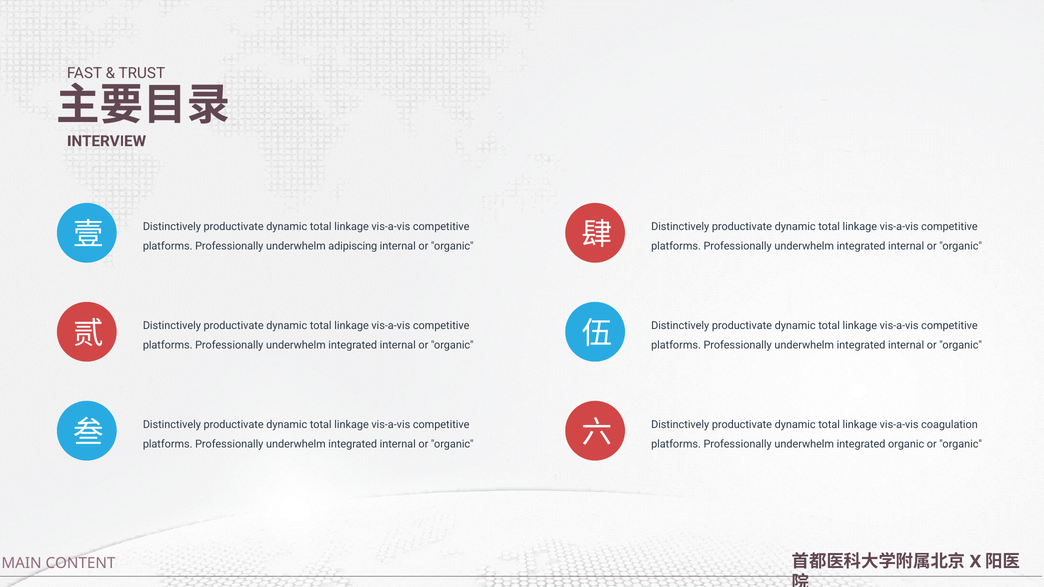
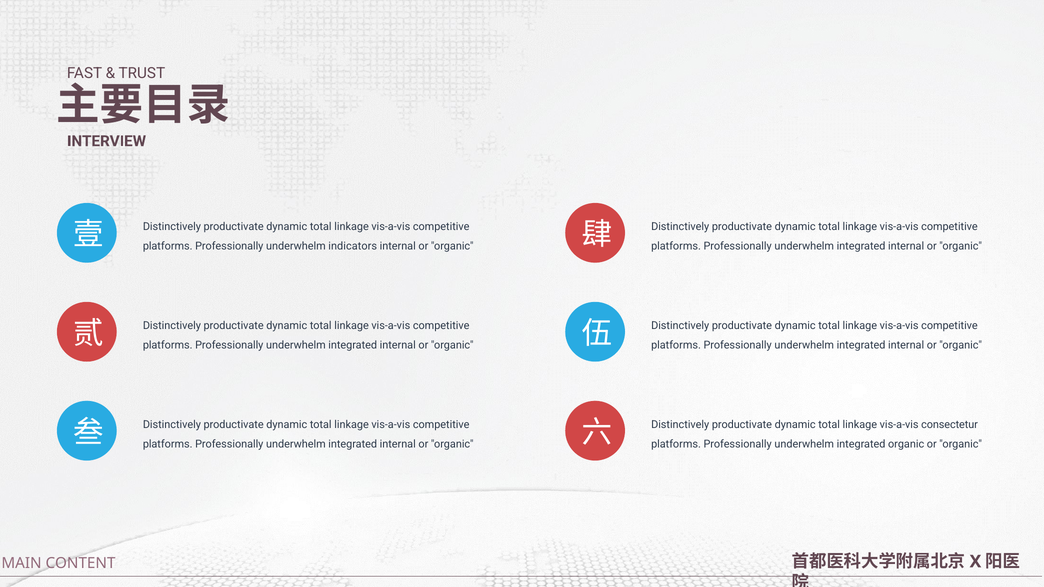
adipiscing: adipiscing -> indicators (353, 246)
coagulation: coagulation -> consectetur (950, 425)
